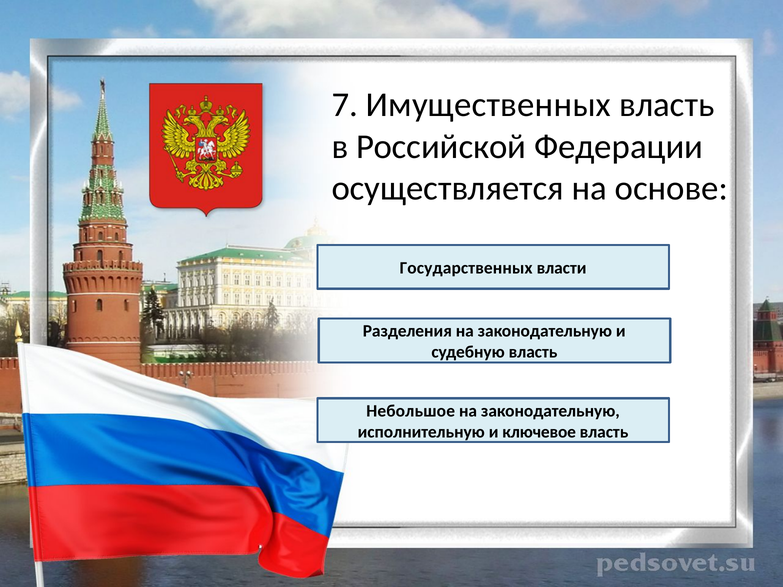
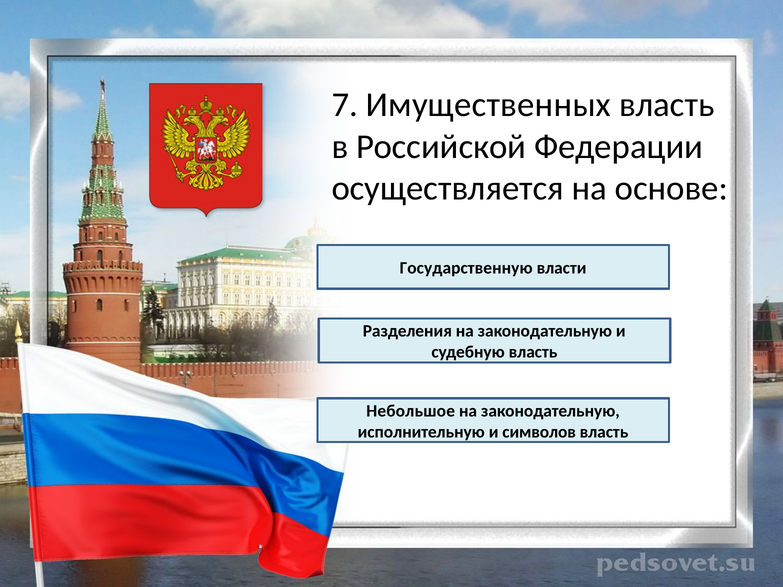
Государственных: Государственных -> Государственную (466, 268)
ключевое: ключевое -> символов (539, 432)
